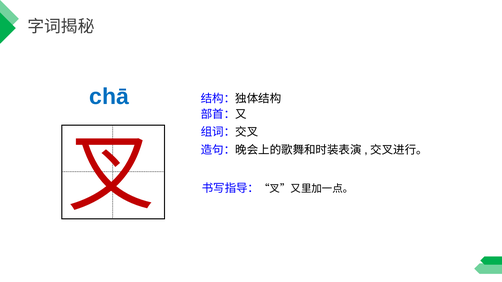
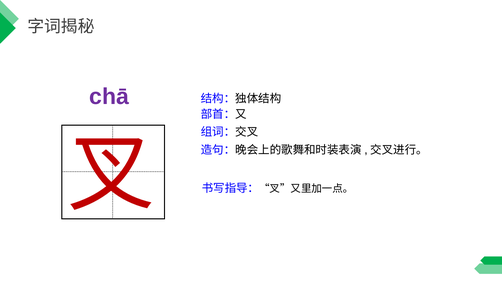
chā colour: blue -> purple (109, 97)
